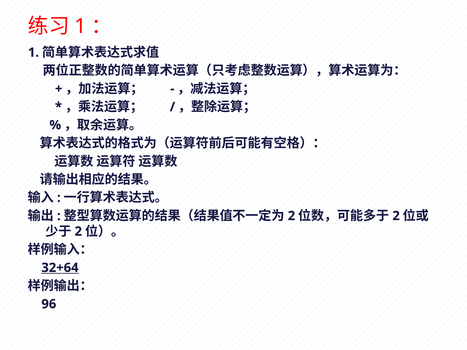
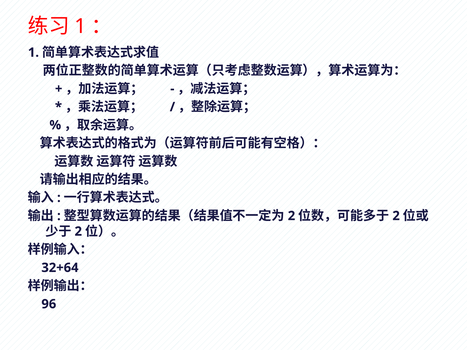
32+64 underline: present -> none (60, 268)
